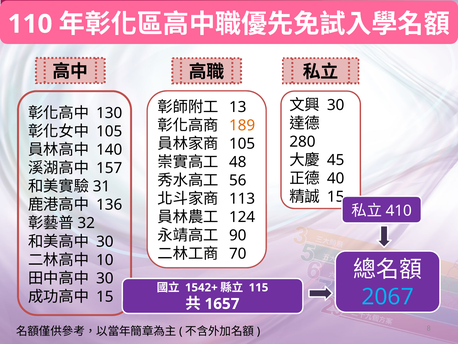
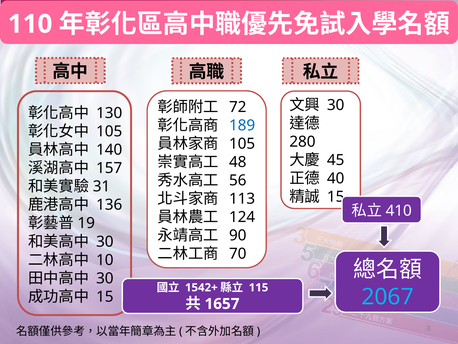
13: 13 -> 72 (238, 107)
189 colour: orange -> blue (242, 125)
32: 32 -> 19 (86, 223)
